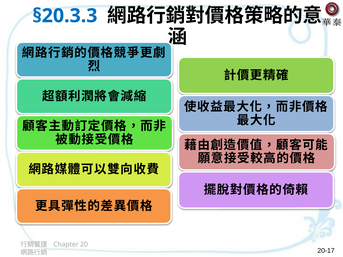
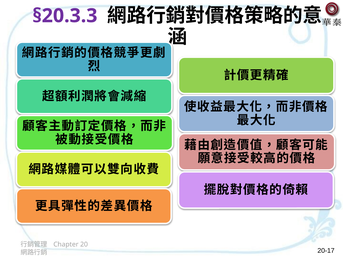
§20.3.3 colour: blue -> purple (65, 16)
